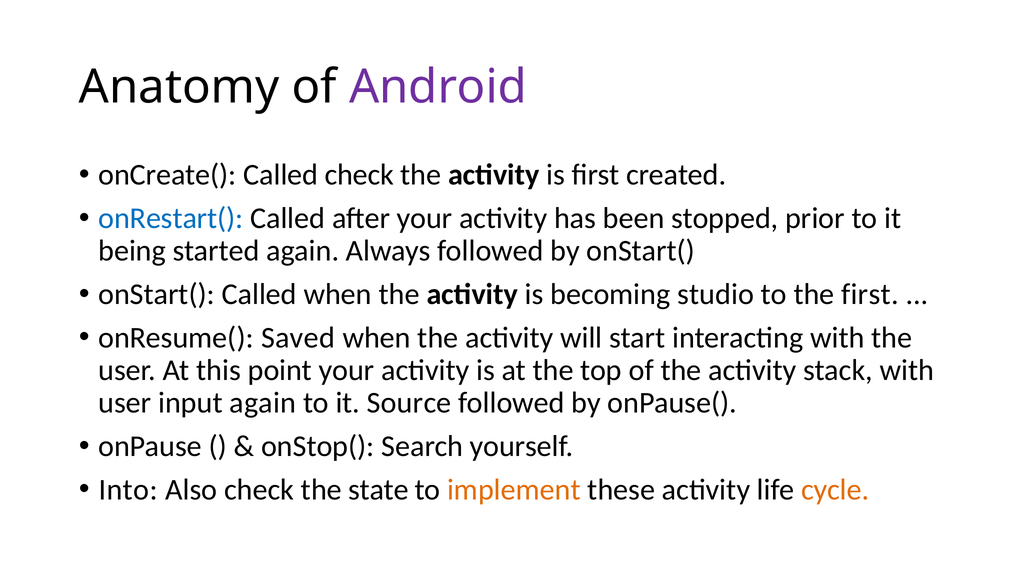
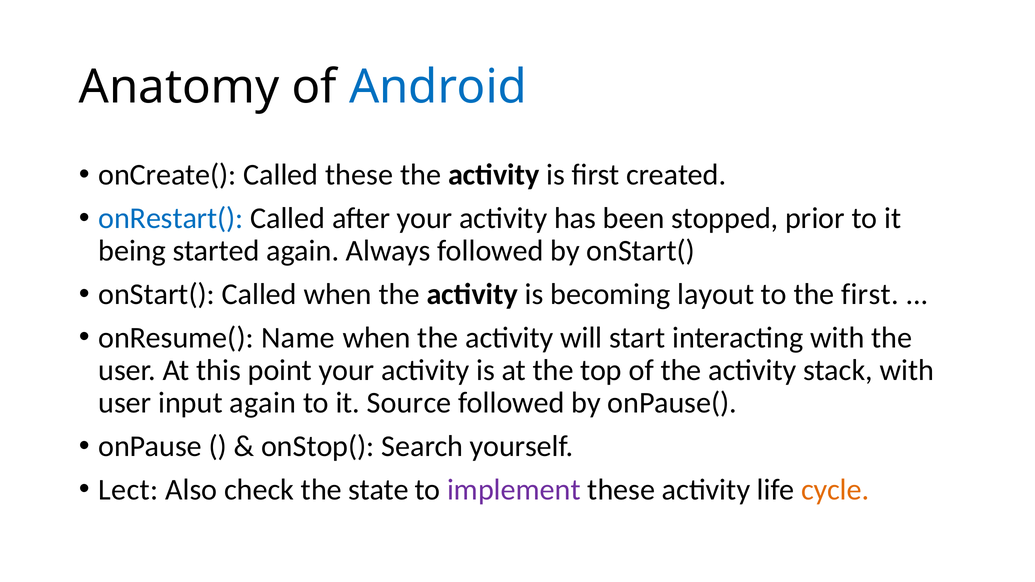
Android colour: purple -> blue (438, 87)
Called check: check -> these (359, 175)
studio: studio -> layout (716, 294)
Saved: Saved -> Name (298, 338)
Into: Into -> Lect (128, 490)
implement colour: orange -> purple (514, 490)
